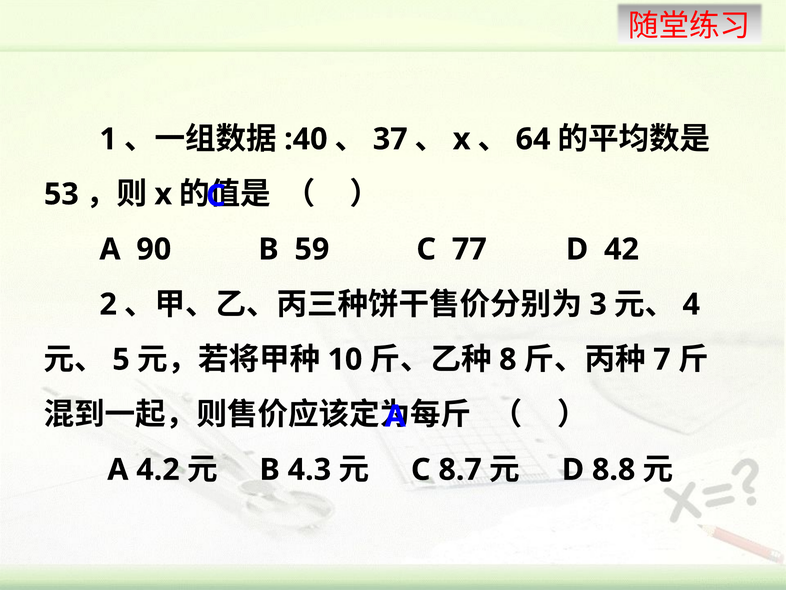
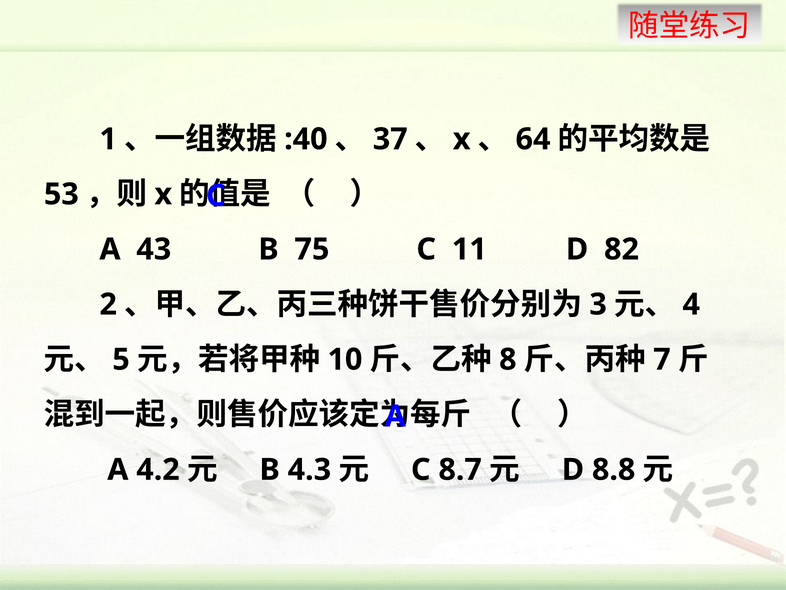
90: 90 -> 43 (154, 249)
59: 59 -> 75 (312, 249)
77: 77 -> 11 (469, 249)
42: 42 -> 82 (622, 249)
